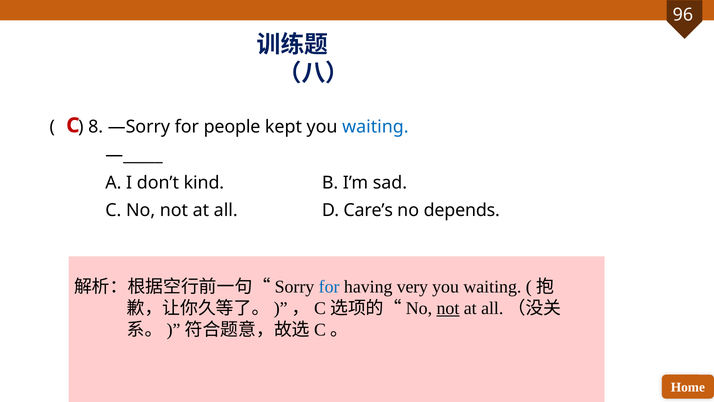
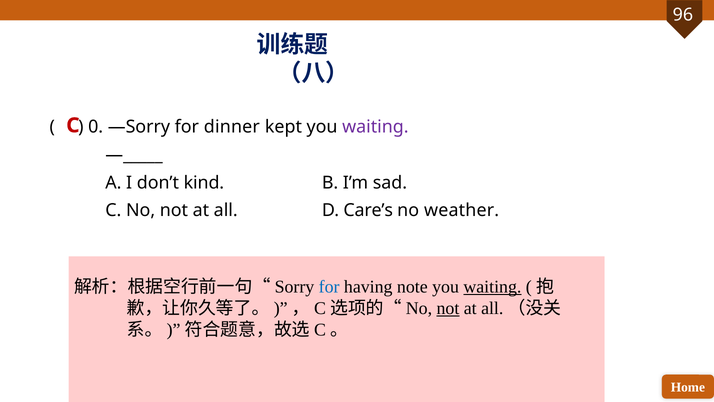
8: 8 -> 0 (96, 127)
people: people -> dinner (232, 127)
waiting colour: blue -> purple (375, 127)
depends: depends -> weather (462, 210)
very: very -> note (412, 287)
waiting underline: none -> present (492, 287)
